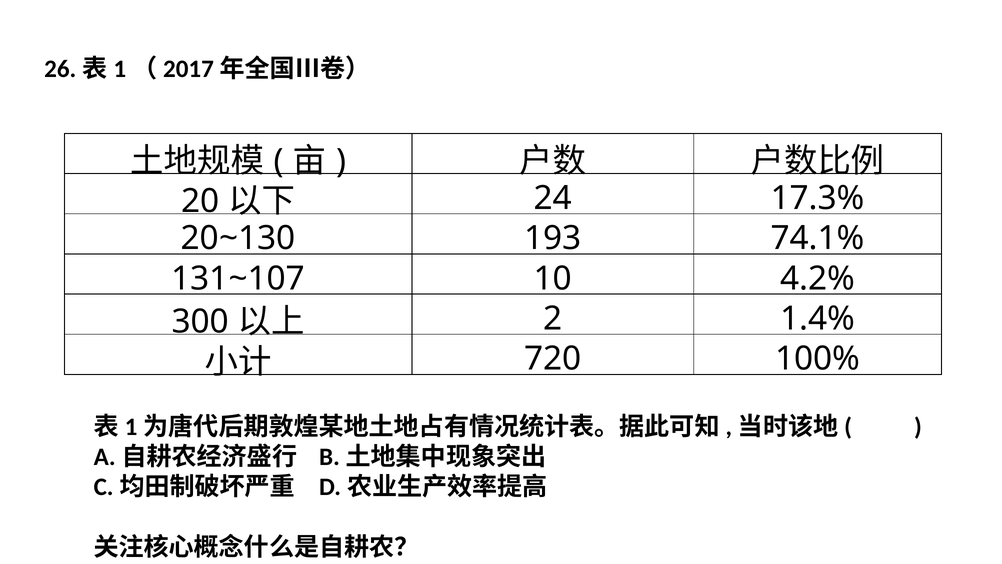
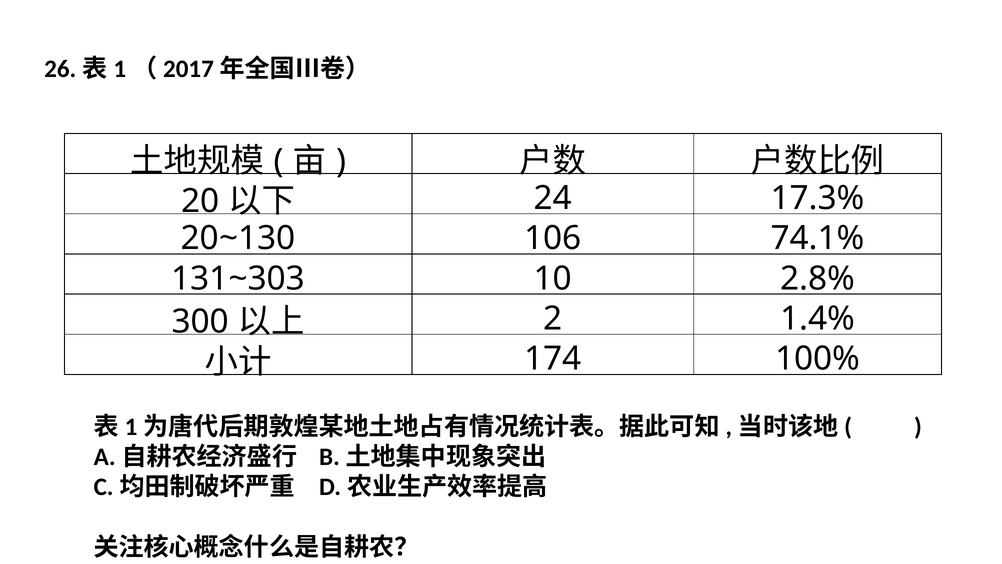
193: 193 -> 106 (553, 238)
131~107: 131~107 -> 131~303 (238, 278)
4.2%: 4.2% -> 2.8% (818, 278)
720: 720 -> 174 (553, 359)
